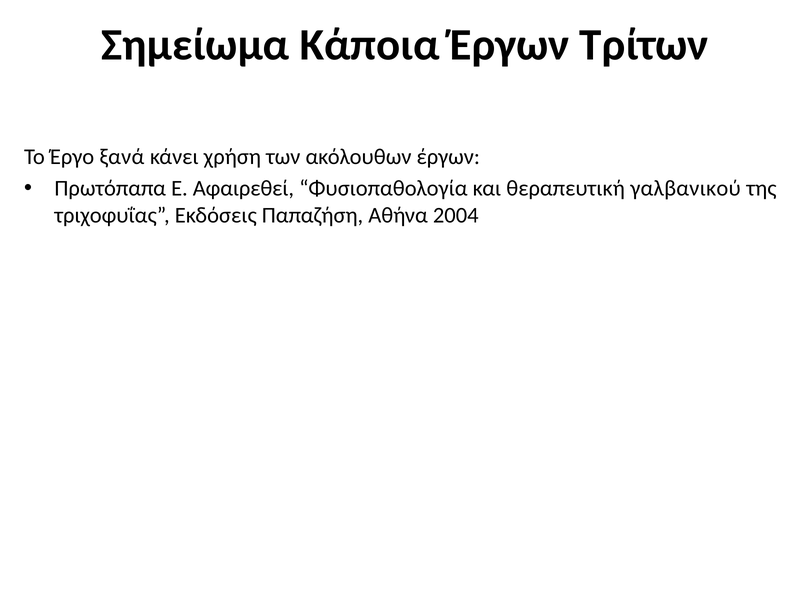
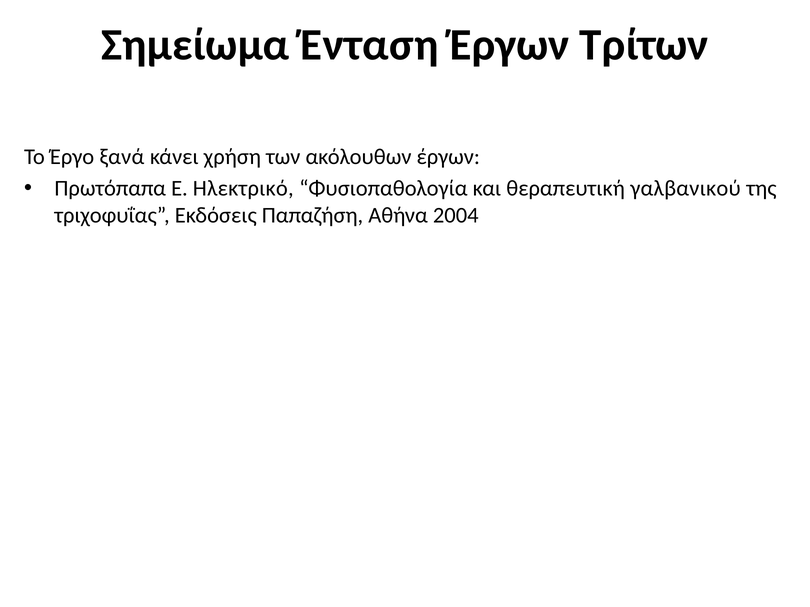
Κάποια: Κάποια -> Ένταση (369, 45)
Αφαιρεθεί: Αφαιρεθεί -> Ηλεκτρικό (243, 189)
